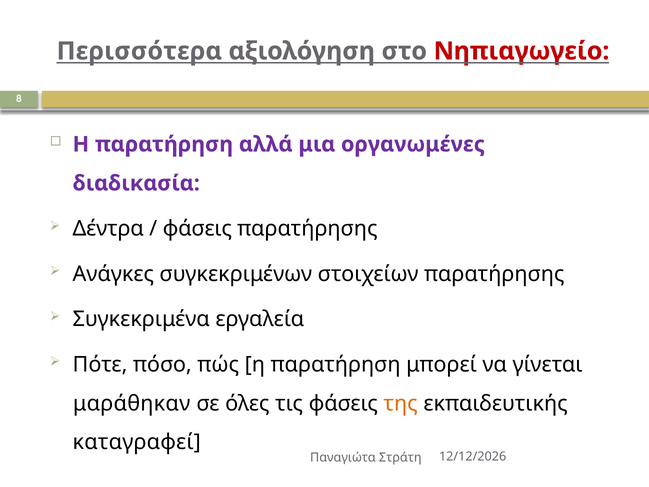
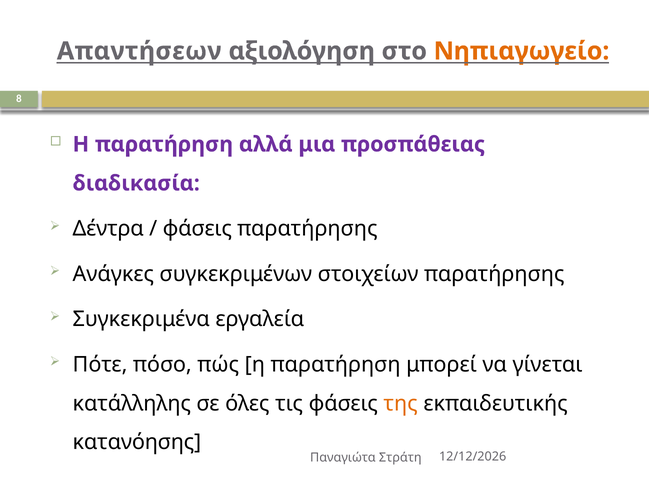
Περισσότερα: Περισσότερα -> Απαντήσεων (139, 51)
Νηπιαγωγείο colour: red -> orange (521, 51)
οργανωμένες: οργανωμένες -> προσπάθειας (413, 144)
μαράθηκαν: μαράθηκαν -> κατάλληλης (132, 403)
καταγραφεί: καταγραφεί -> κατανόησης (137, 442)
